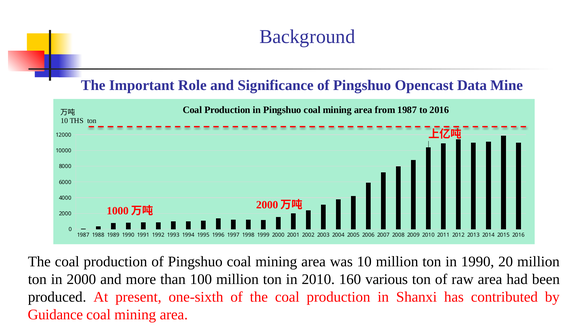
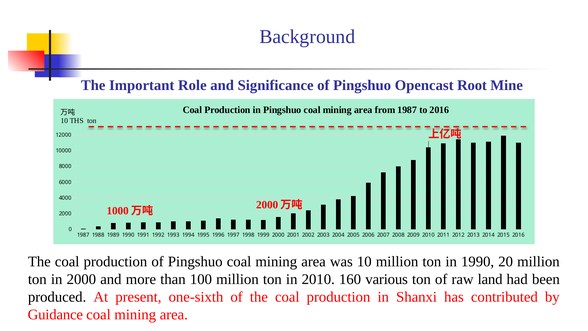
Data: Data -> Root (472, 85)
raw area: area -> land (490, 279)
